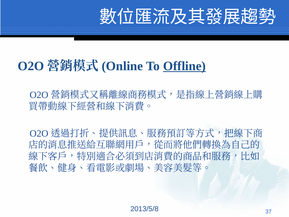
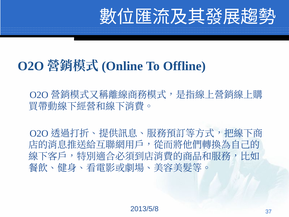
Offline underline: present -> none (184, 66)
